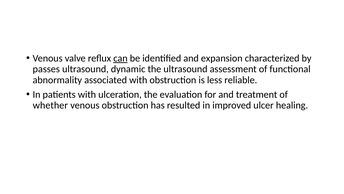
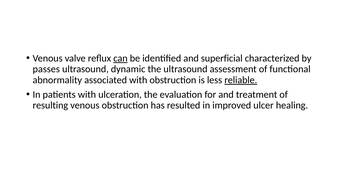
expansion: expansion -> superficial (222, 58)
reliable underline: none -> present (241, 80)
whether: whether -> resulting (50, 105)
